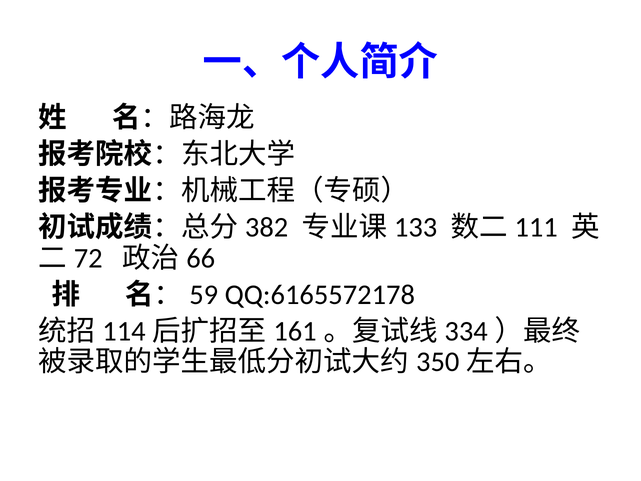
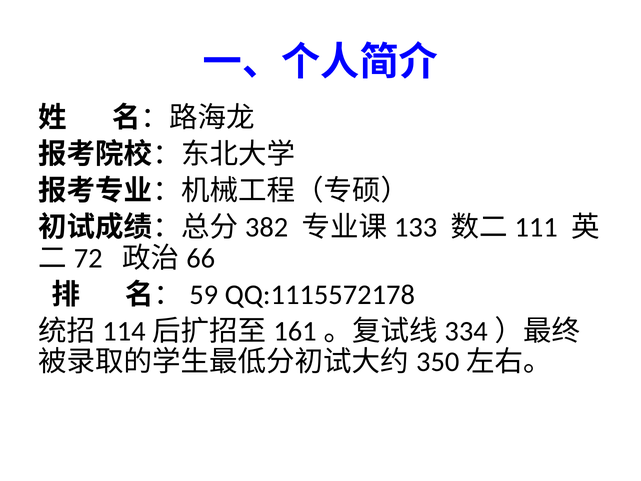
QQ:6165572178: QQ:6165572178 -> QQ:1115572178 (320, 295)
